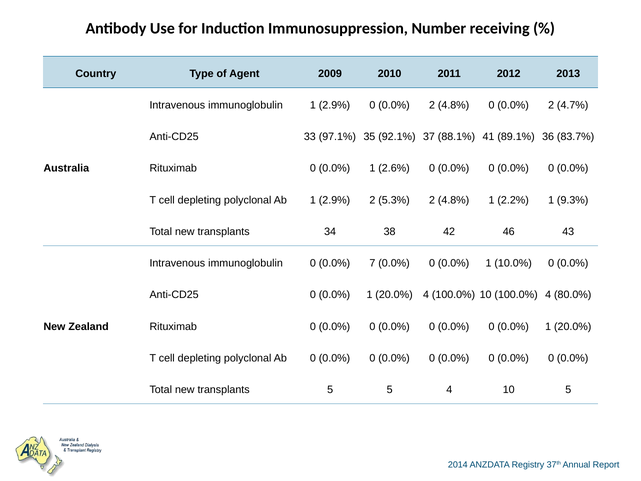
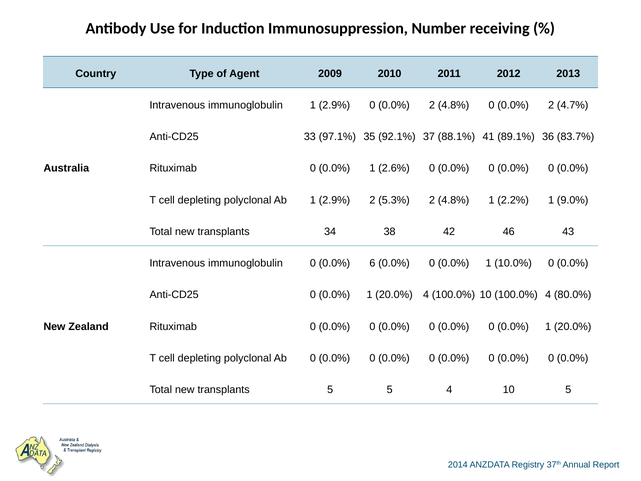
9.3%: 9.3% -> 9.0% (573, 200)
7: 7 -> 6 (372, 263)
